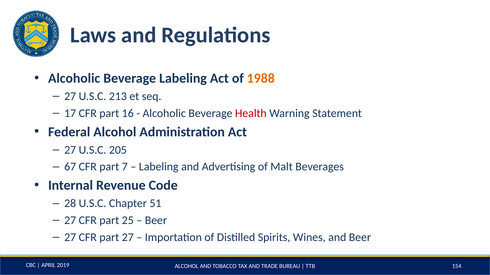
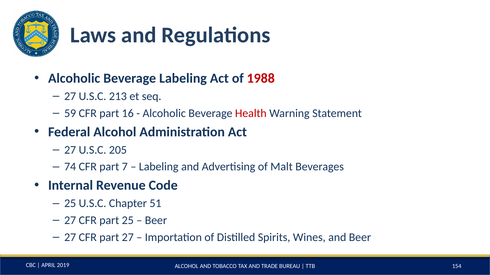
1988 colour: orange -> red (261, 78)
17: 17 -> 59 (70, 113)
67: 67 -> 74 (70, 167)
28: 28 -> 25 (70, 204)
